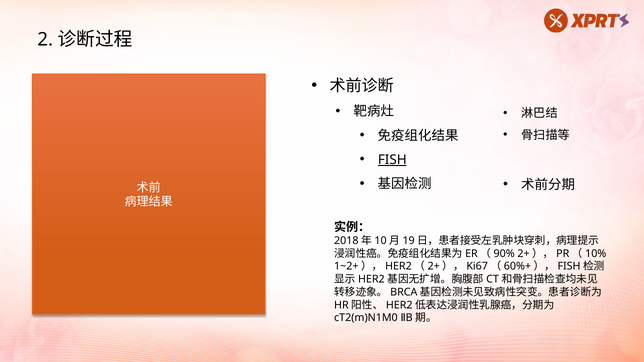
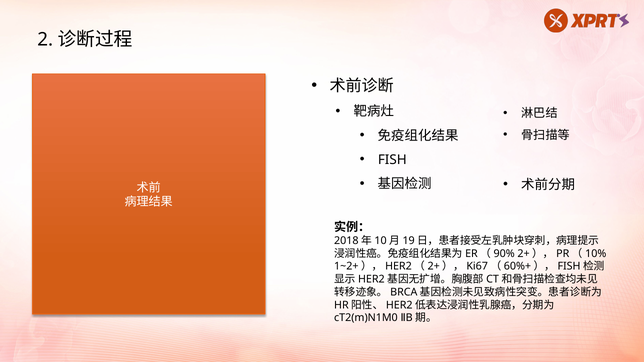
FISH underline: present -> none (392, 160)
